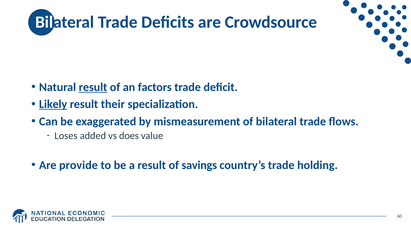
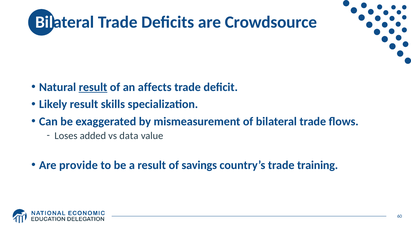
factors: factors -> affects (155, 87)
Likely underline: present -> none (53, 104)
their: their -> skills (113, 104)
does: does -> data (129, 136)
holding: holding -> training (318, 165)
